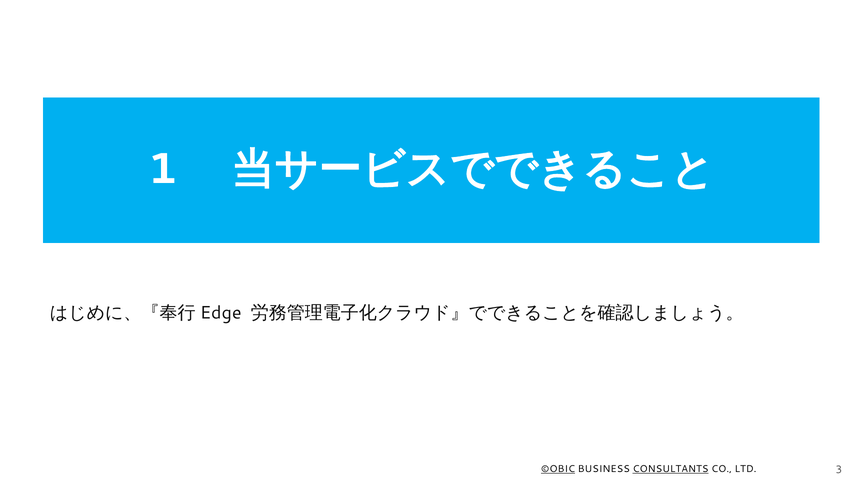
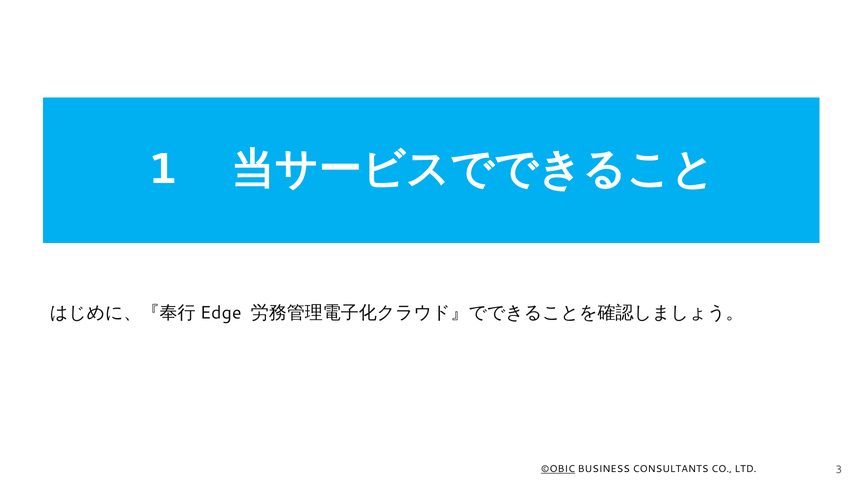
CONSULTANTS underline: present -> none (671, 469)
